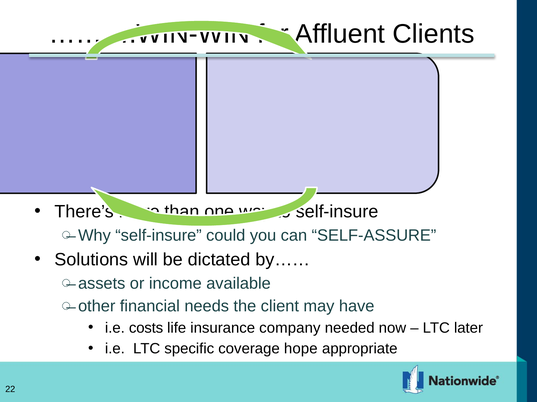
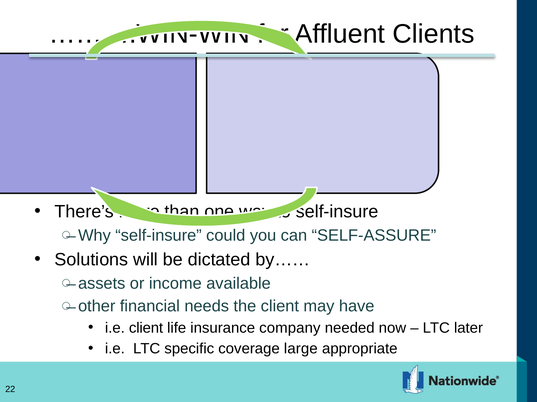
i.e costs: costs -> client (146, 328)
hope: hope -> large (301, 349)
